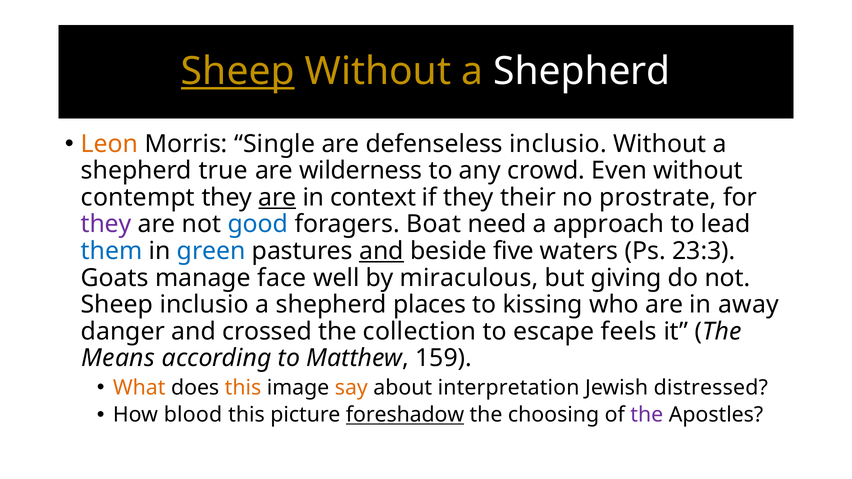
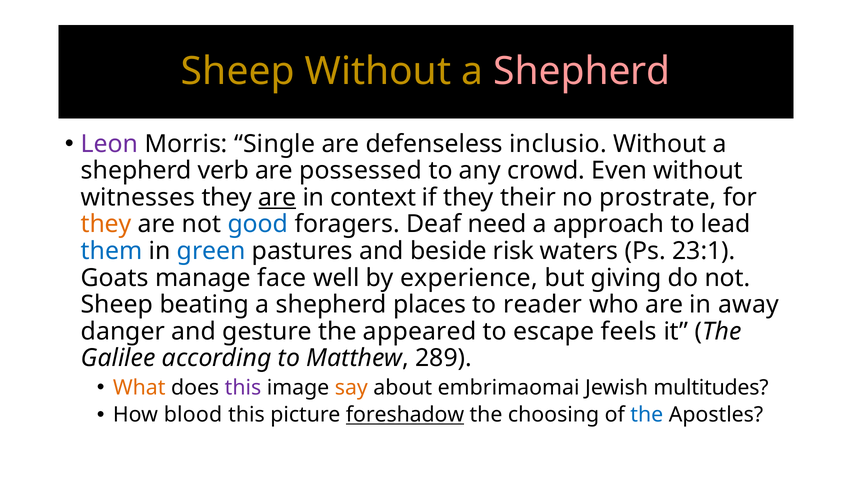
Sheep underline: present -> none (238, 72)
Shepherd colour: white -> pink (582, 72)
Leon colour: orange -> purple (110, 144)
true: true -> verb (224, 171)
wilderness: wilderness -> possessed (361, 171)
contempt: contempt -> witnesses (138, 198)
they colour: purple -> orange (106, 224)
Boat: Boat -> Deaf (434, 224)
and underline: present -> none (381, 251)
five: five -> risk (514, 251)
23:3: 23:3 -> 23:1 (704, 251)
miraculous: miraculous -> experience (469, 278)
Sheep inclusio: inclusio -> beating (204, 305)
kissing: kissing -> reader (543, 305)
crossed: crossed -> gesture (267, 332)
collection: collection -> appeared (420, 332)
Means: Means -> Galilee (118, 358)
159: 159 -> 289 (444, 358)
this colour: orange -> purple (243, 388)
interpretation: interpretation -> embrimaomai (509, 388)
distressed: distressed -> multitudes (711, 388)
the colour: purple -> blue (647, 415)
